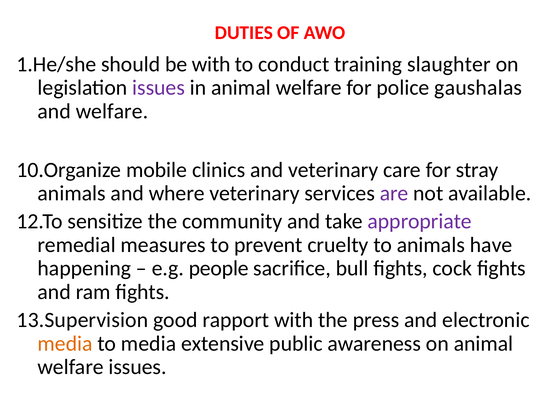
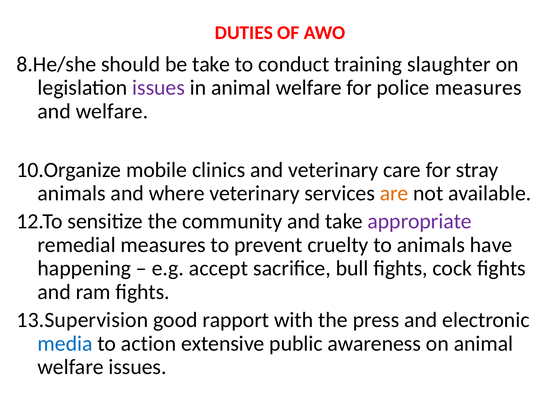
1.He/she: 1.He/she -> 8.He/she (56, 64)
be with: with -> take (211, 64)
police gaushalas: gaushalas -> measures (478, 88)
are colour: purple -> orange (394, 193)
people: people -> accept (219, 268)
media colour: orange -> blue (65, 344)
to media: media -> action (149, 344)
